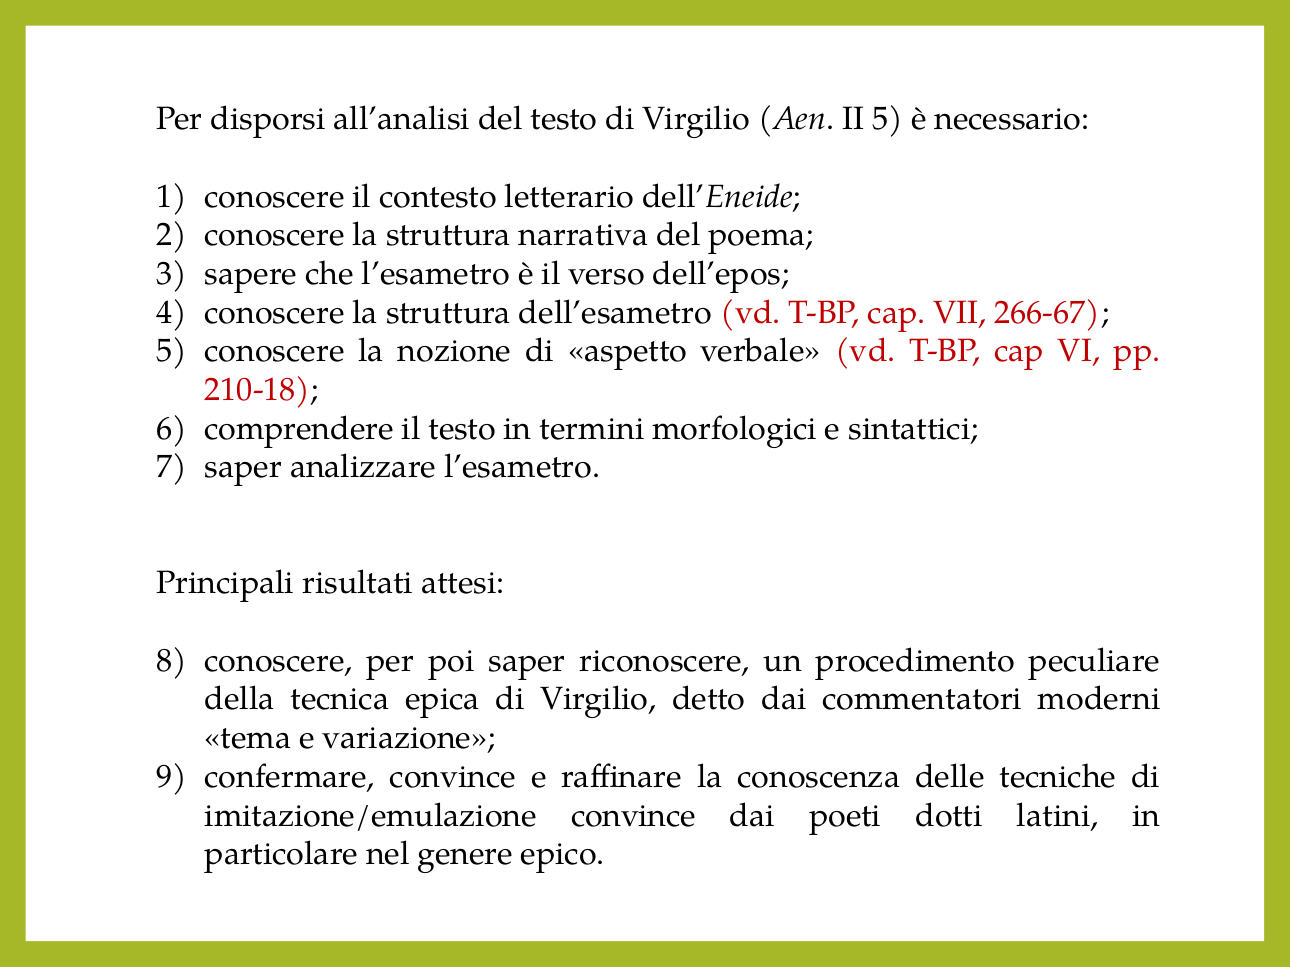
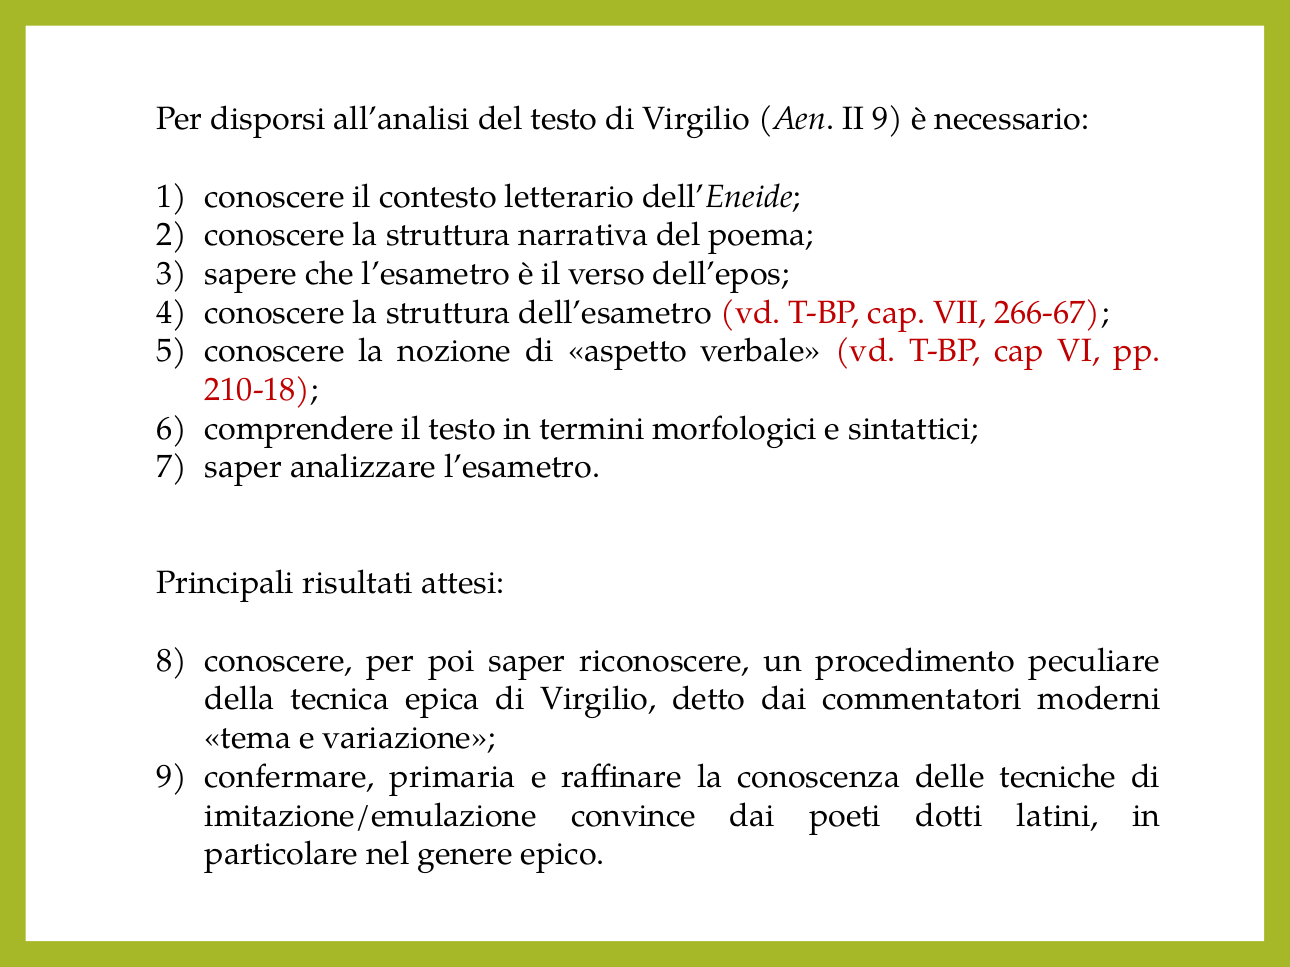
II 5: 5 -> 9 (888, 119)
confermare convince: convince -> primaria (453, 777)
